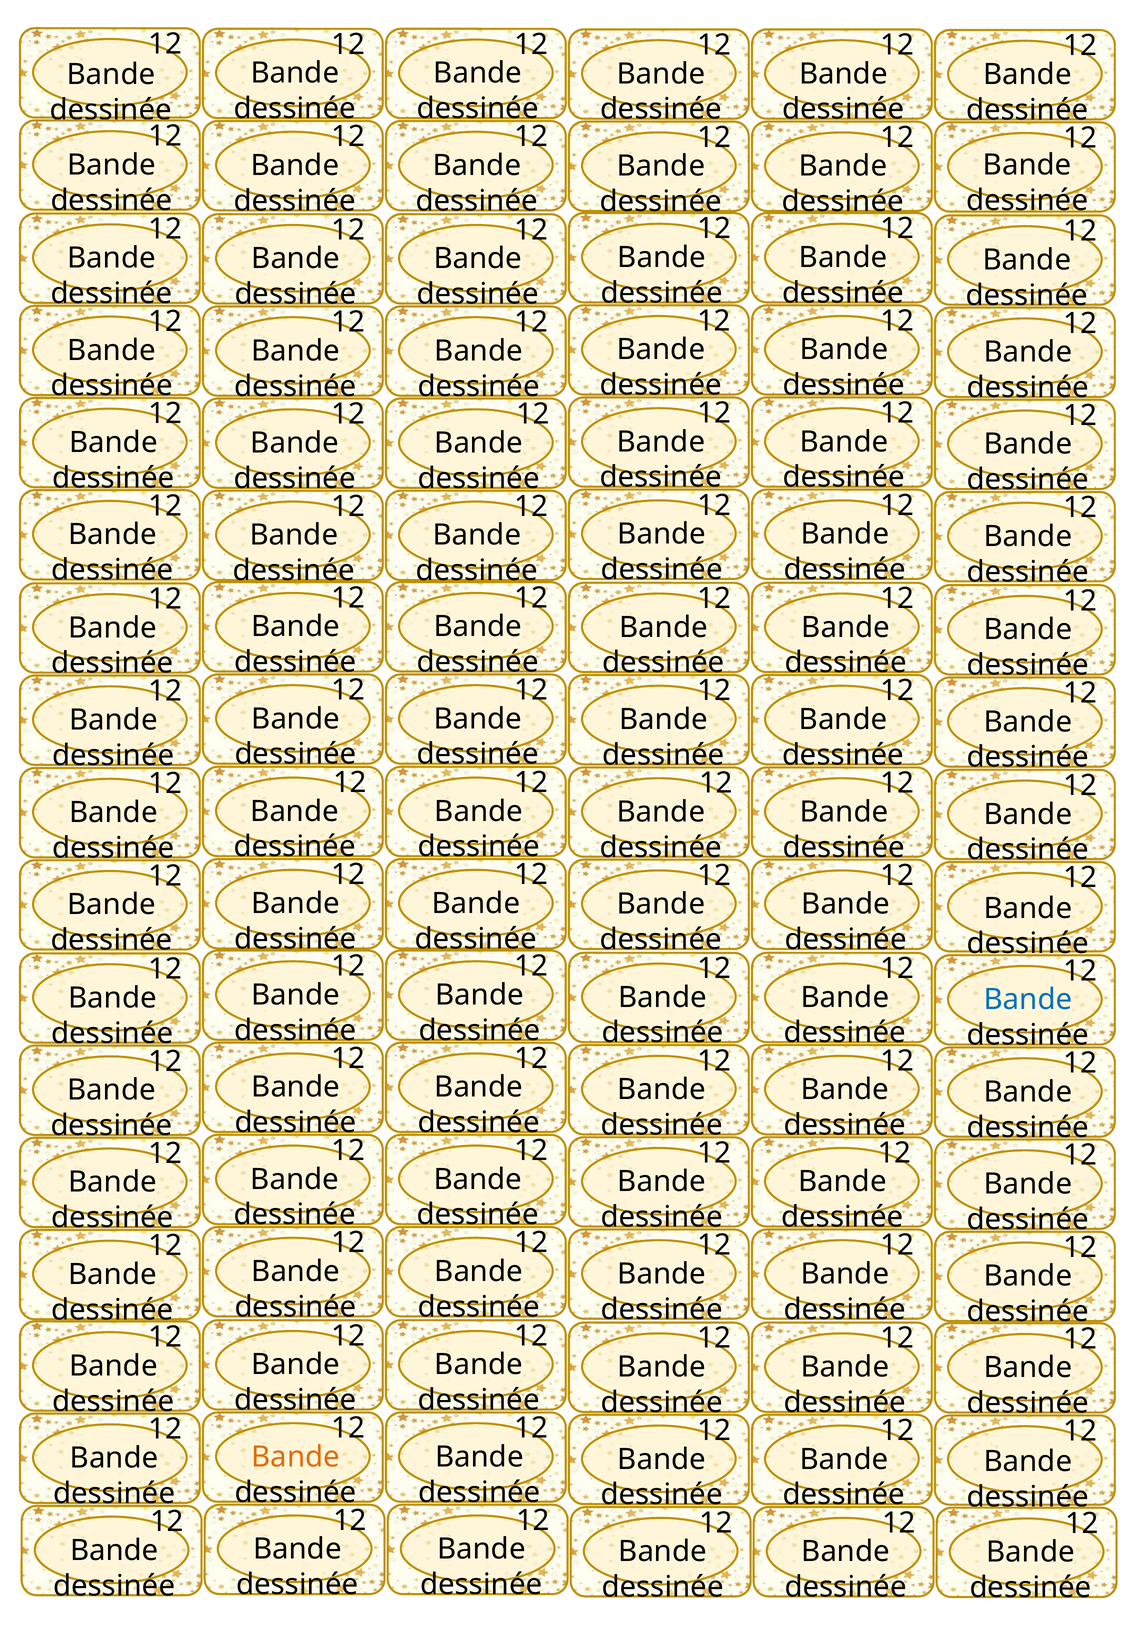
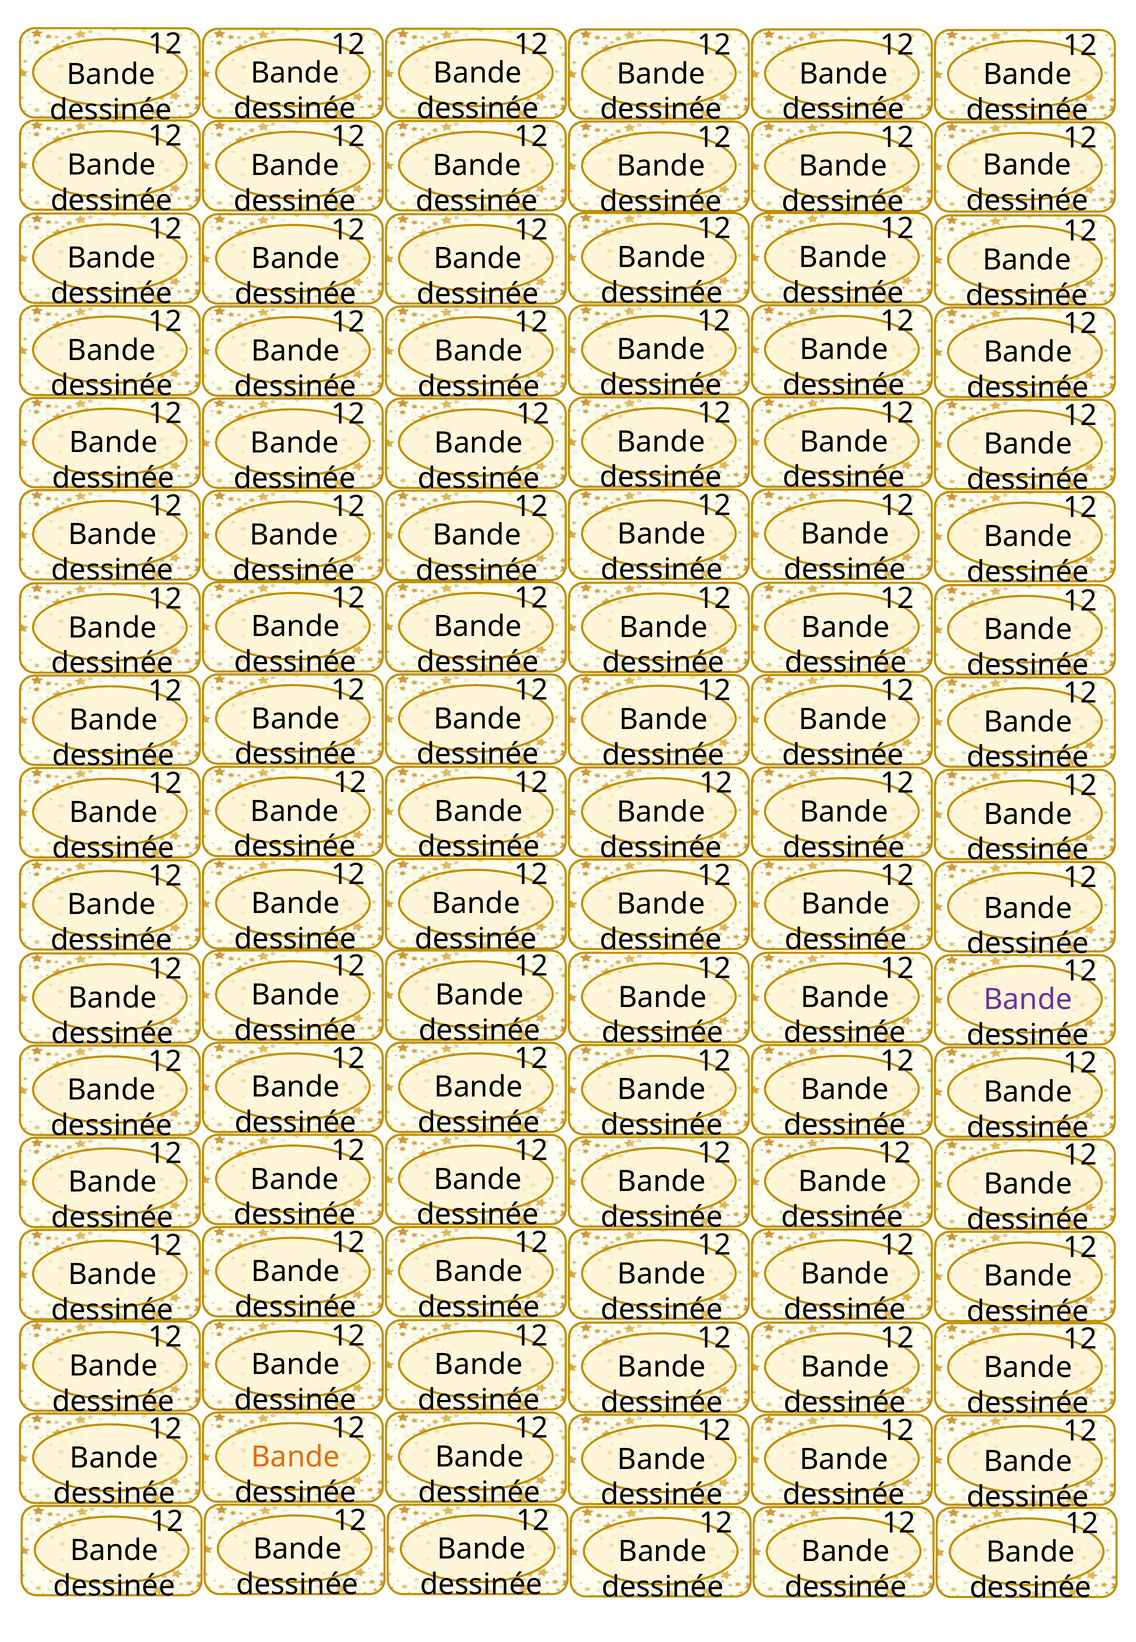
Bande colour: blue -> purple (1028, 999)
